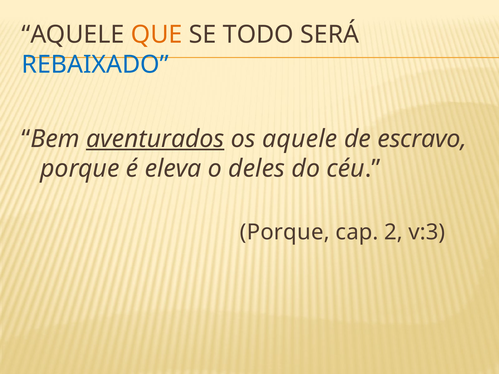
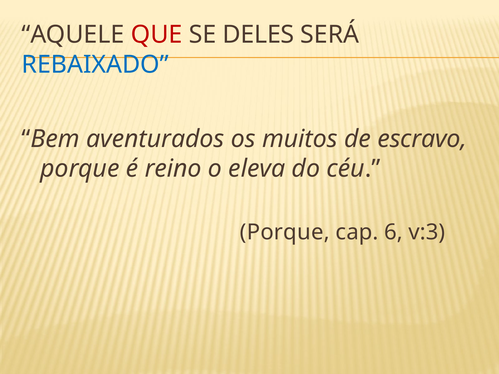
QUE colour: orange -> red (157, 35)
TODO: TODO -> DELES (258, 35)
aventurados underline: present -> none (155, 139)
os aquele: aquele -> muitos (300, 139)
eleva: eleva -> reino (173, 169)
deles: deles -> eleva (257, 169)
2: 2 -> 6 (393, 232)
